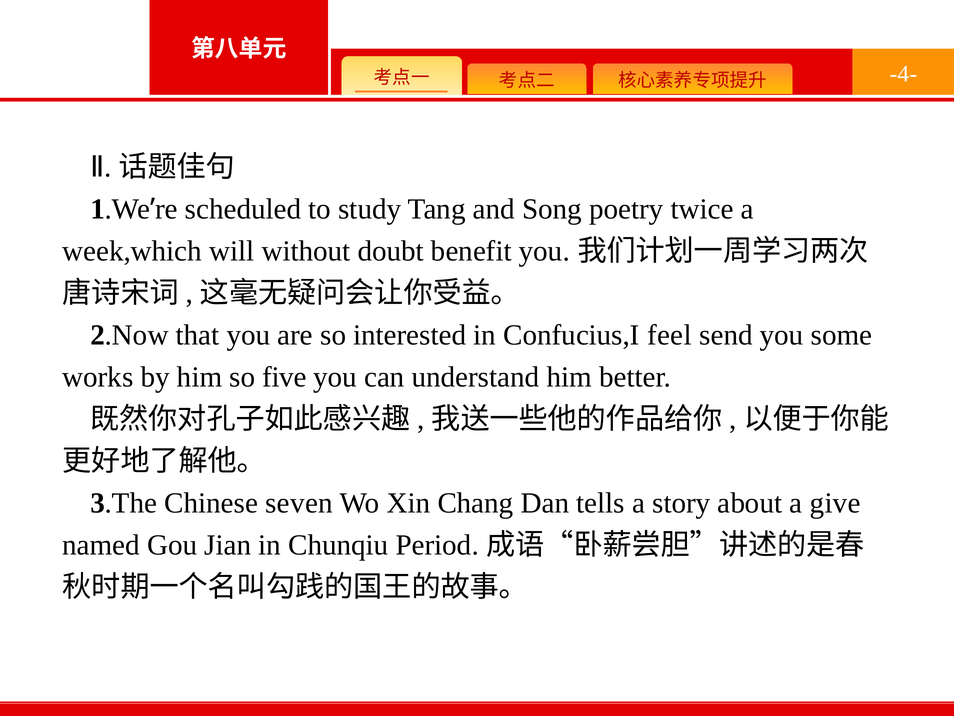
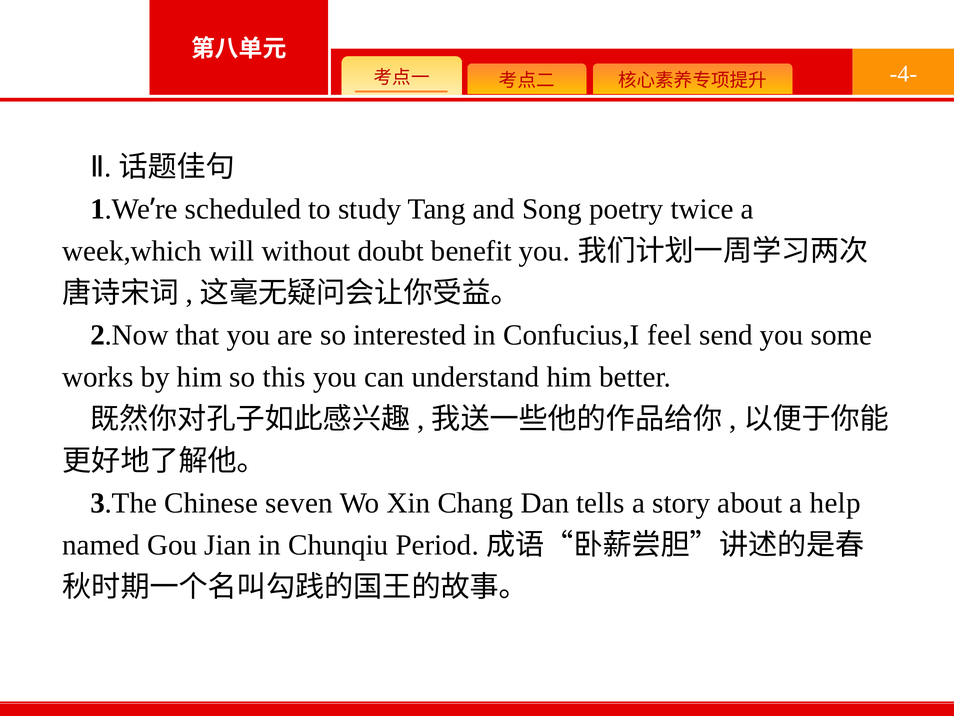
five: five -> this (284, 377)
give: give -> help (835, 503)
